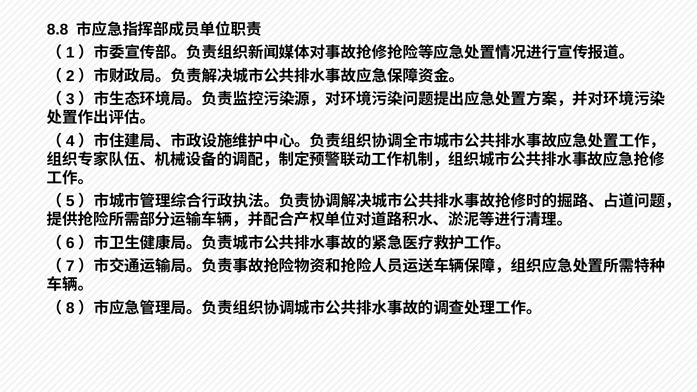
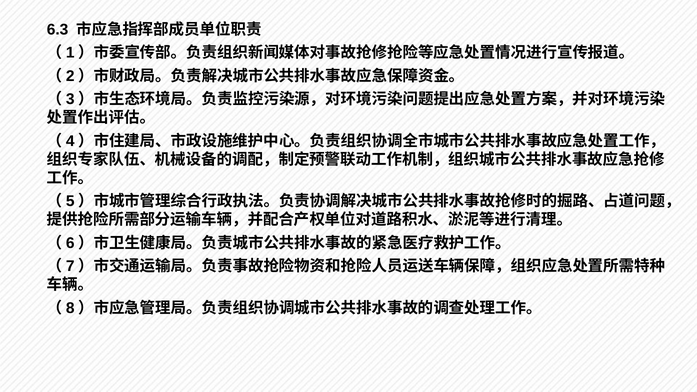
8.8: 8.8 -> 6.3 (58, 30)
